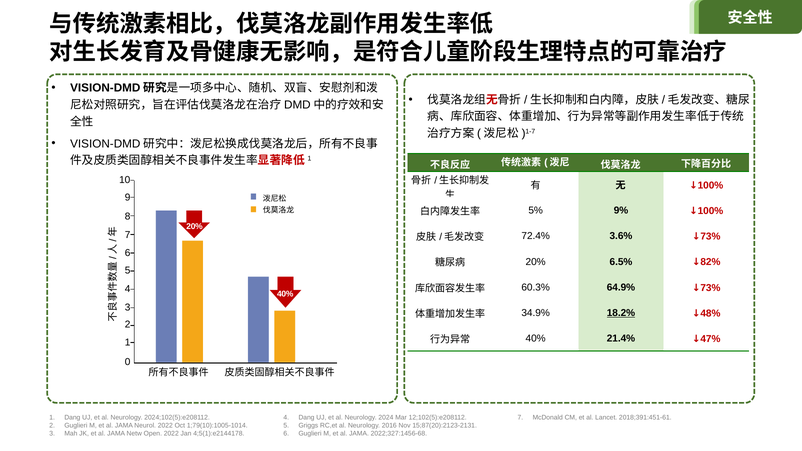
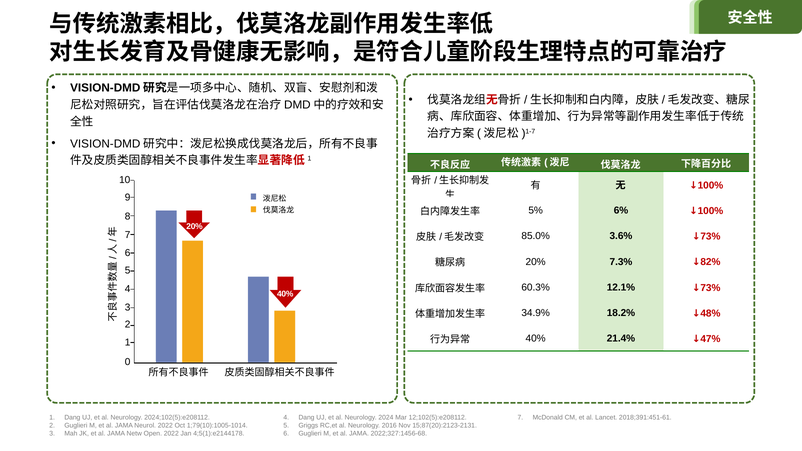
9%: 9% -> 6% (621, 211)
72.4%: 72.4% -> 85.0% (536, 236)
6.5%: 6.5% -> 7.3% (621, 262)
64.9%: 64.9% -> 12.1% (621, 287)
18.2% underline: present -> none (621, 313)
